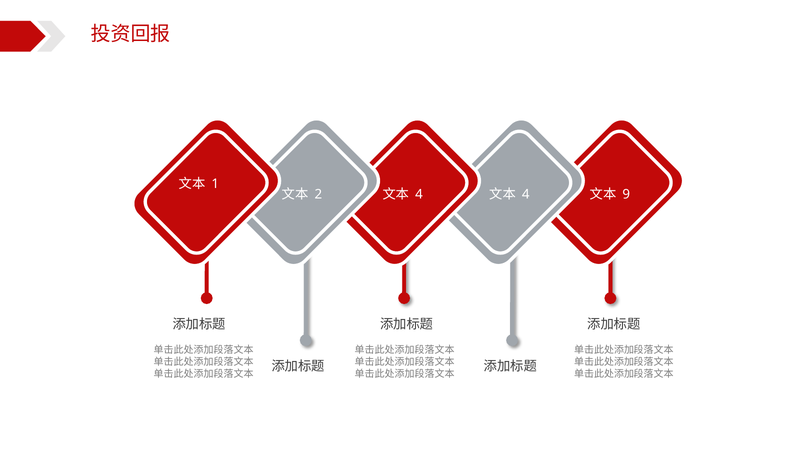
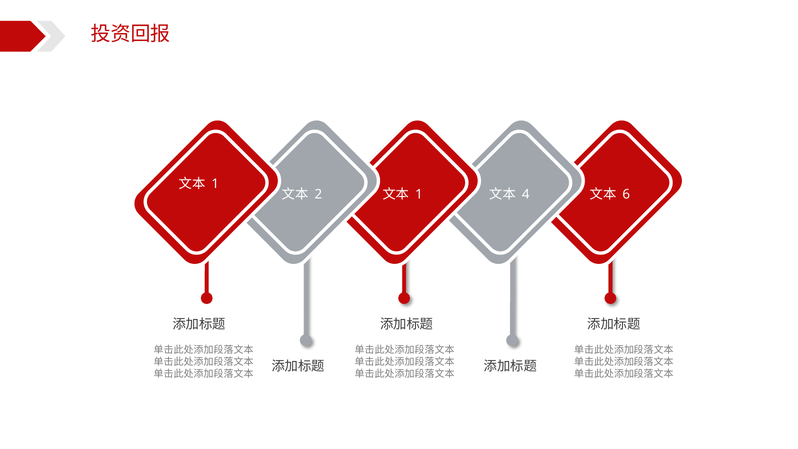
4: 4 -> 1 (419, 194)
9: 9 -> 6 (626, 194)
